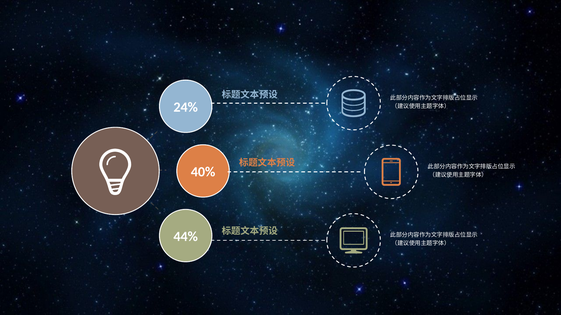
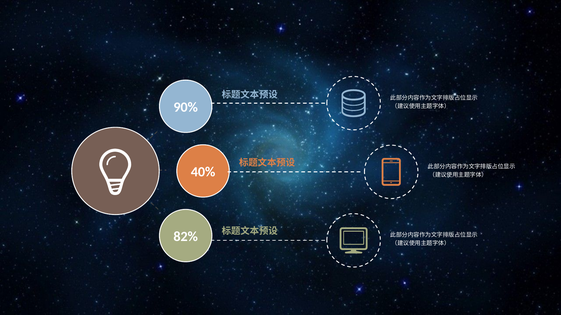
24%: 24% -> 90% (186, 107)
44%: 44% -> 82% (186, 237)
